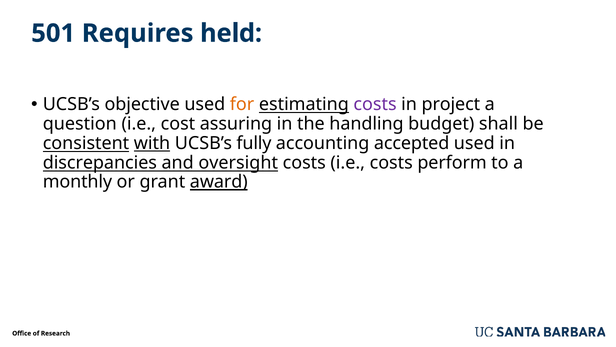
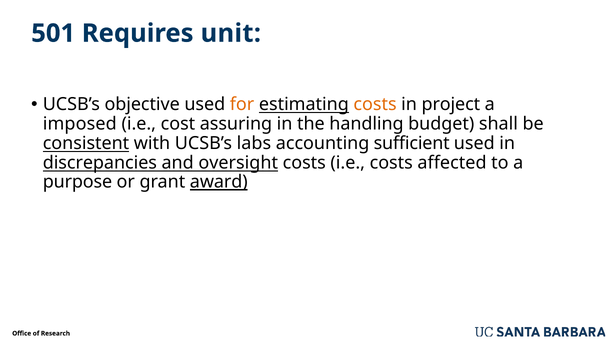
held: held -> unit (231, 33)
costs colour: purple -> orange (375, 104)
question: question -> imposed (80, 124)
with underline: present -> none (152, 143)
fully: fully -> labs (254, 143)
accepted: accepted -> sufficient (412, 143)
perform: perform -> affected (452, 162)
monthly: monthly -> purpose (77, 182)
